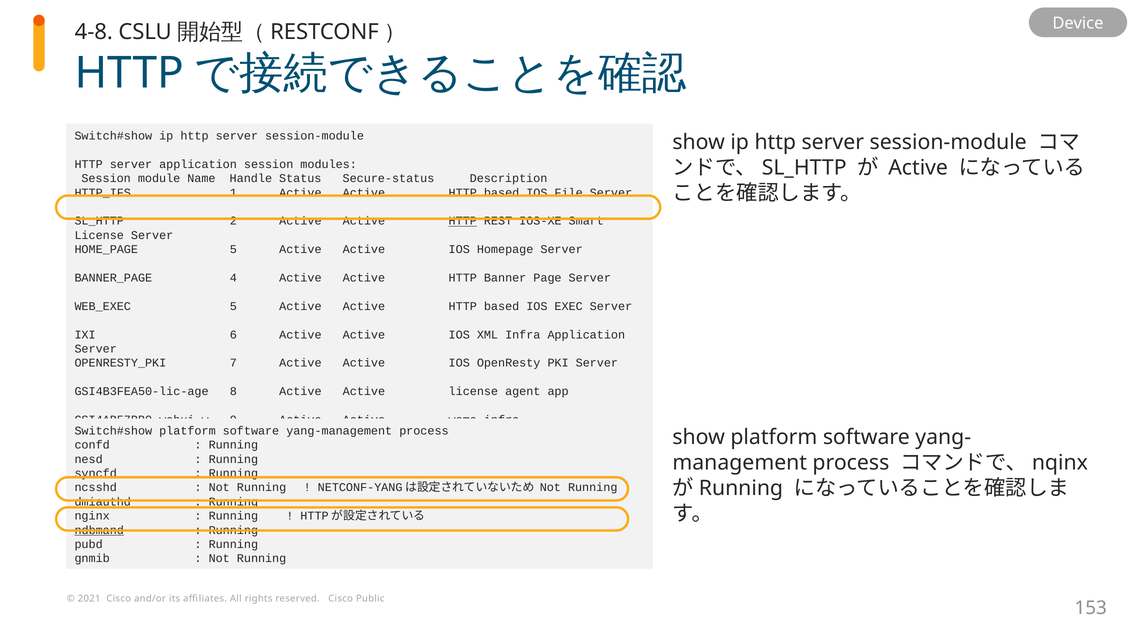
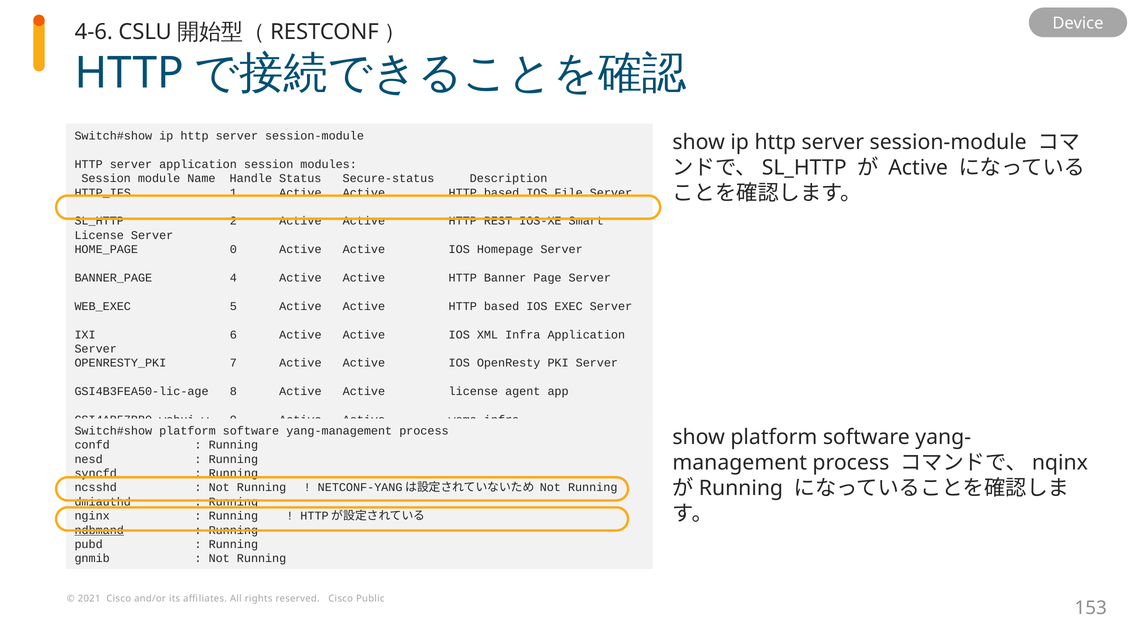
4-8: 4-8 -> 4-6 (94, 32)
HTTP underline: present -> none (463, 221)
HOME_PAGE 5: 5 -> 0 (233, 249)
